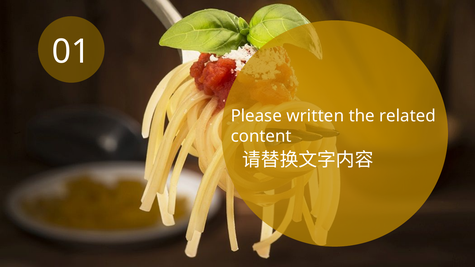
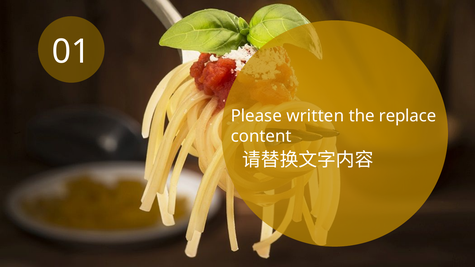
related: related -> replace (408, 116)
